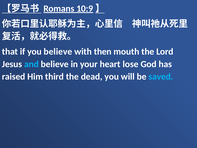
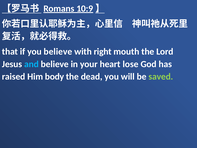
then: then -> right (103, 52)
third: third -> body (55, 76)
saved colour: light blue -> light green (161, 76)
